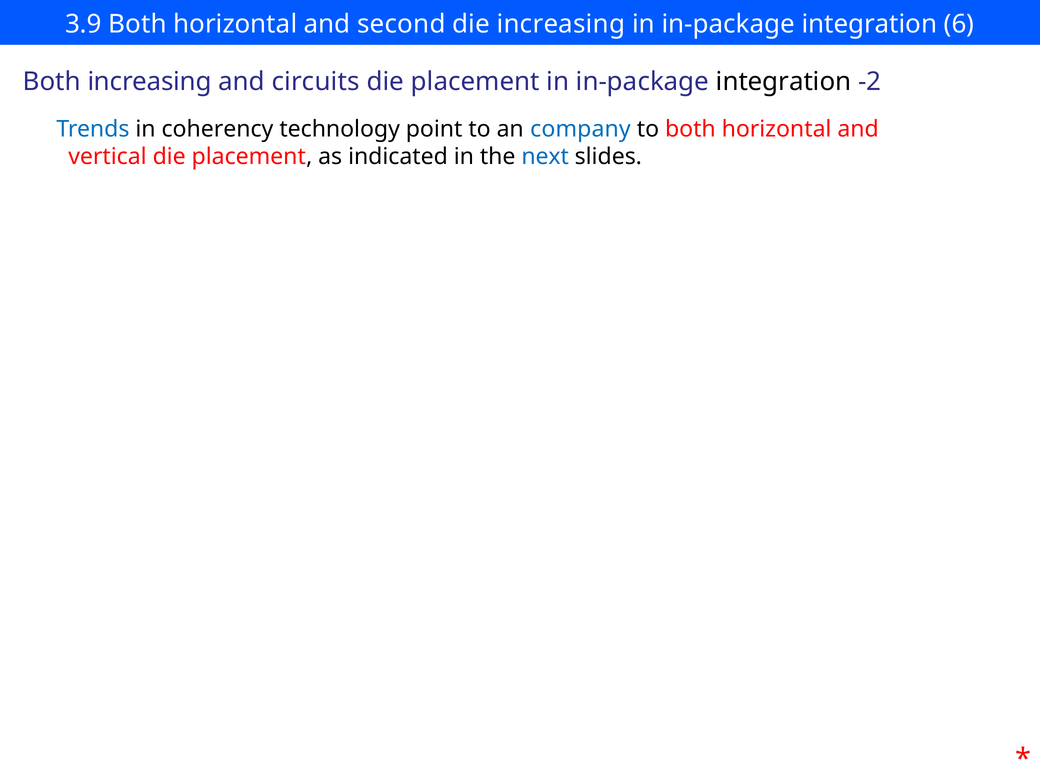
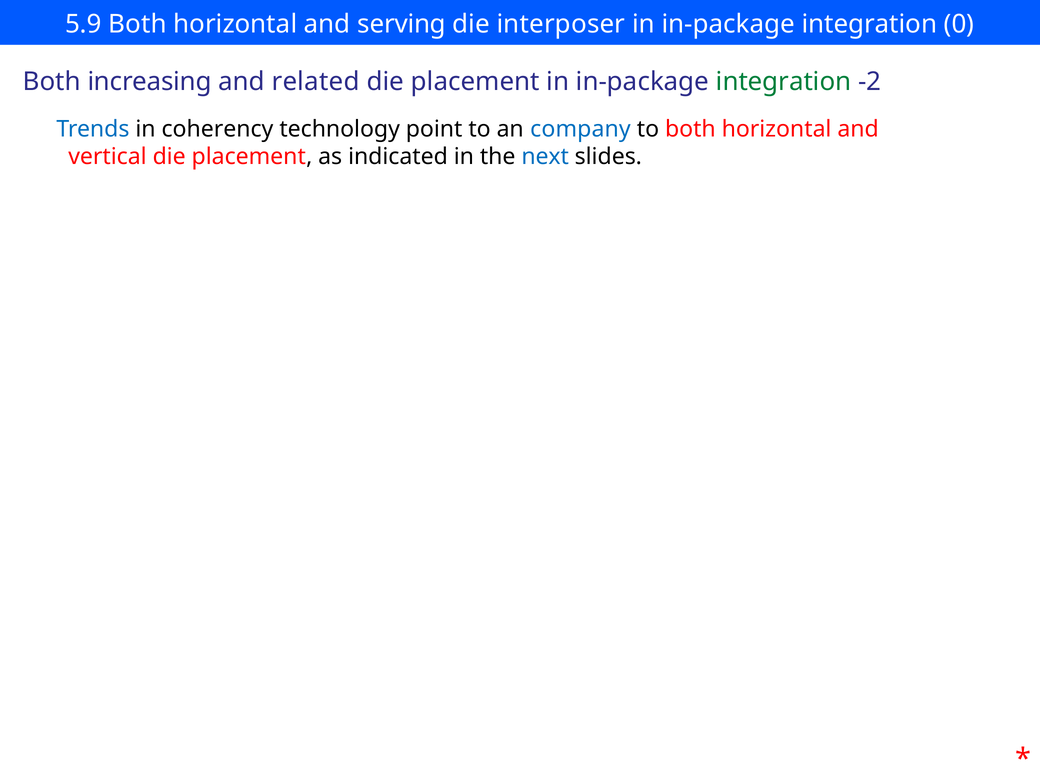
3.9: 3.9 -> 5.9 (83, 24)
second: second -> serving (402, 24)
die increasing: increasing -> interposer (561, 24)
6: 6 -> 0 (959, 24)
circuits: circuits -> related (316, 82)
integration colour: black -> green (784, 82)
